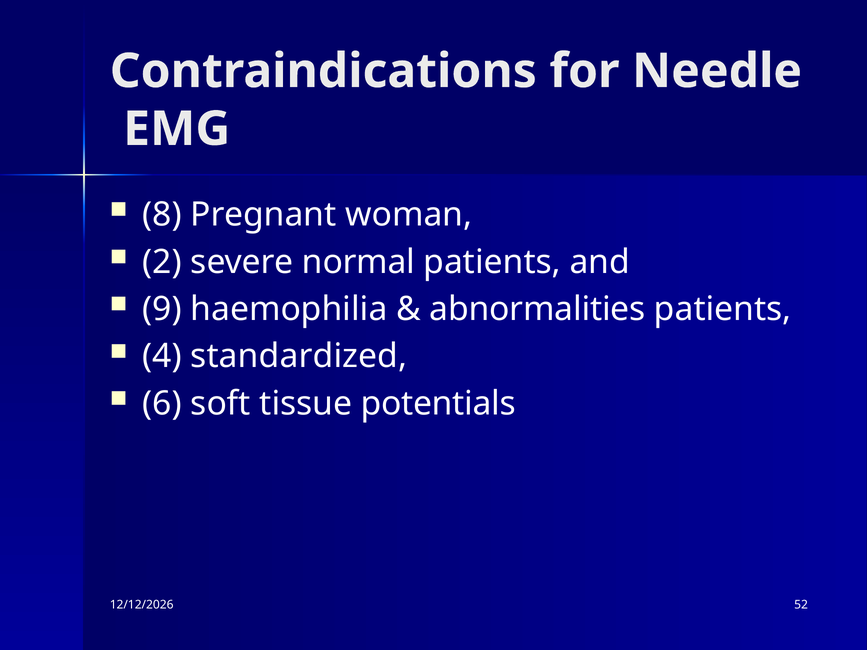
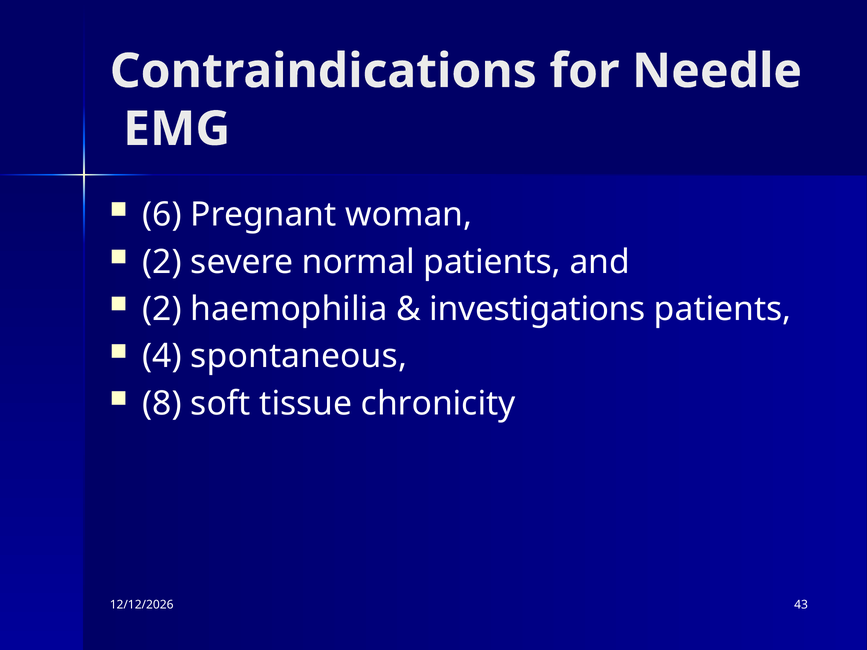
8: 8 -> 6 (162, 215)
9: 9 -> 2 (162, 309)
abnormalities: abnormalities -> investigations (537, 309)
standardized: standardized -> spontaneous (299, 356)
6: 6 -> 8 (162, 404)
potentials: potentials -> chronicity (438, 404)
52: 52 -> 43 (801, 605)
